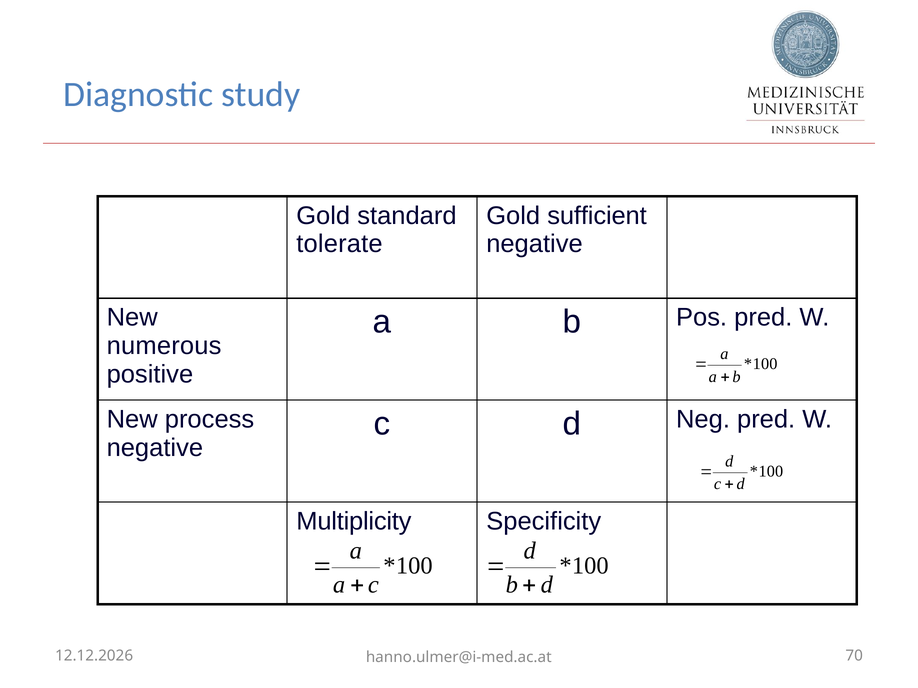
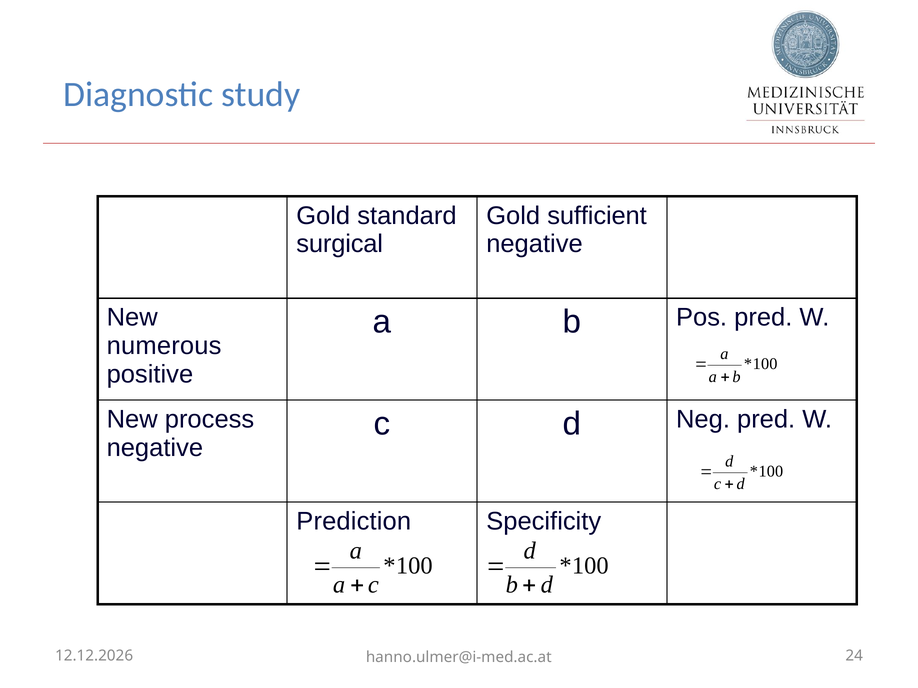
tolerate: tolerate -> surgical (340, 244)
Multiplicity: Multiplicity -> Prediction (354, 522)
70: 70 -> 24 (854, 656)
